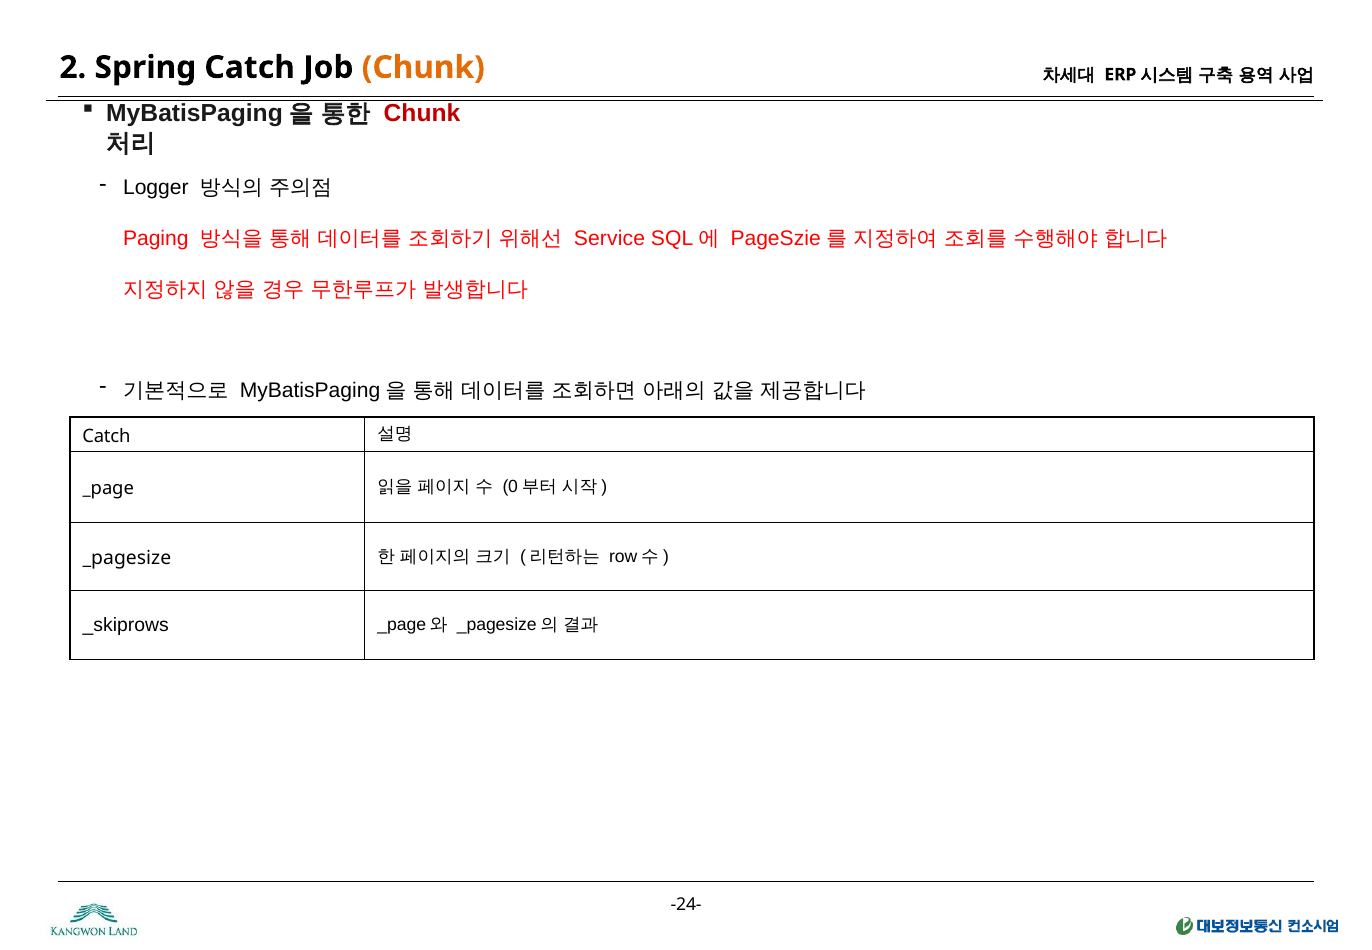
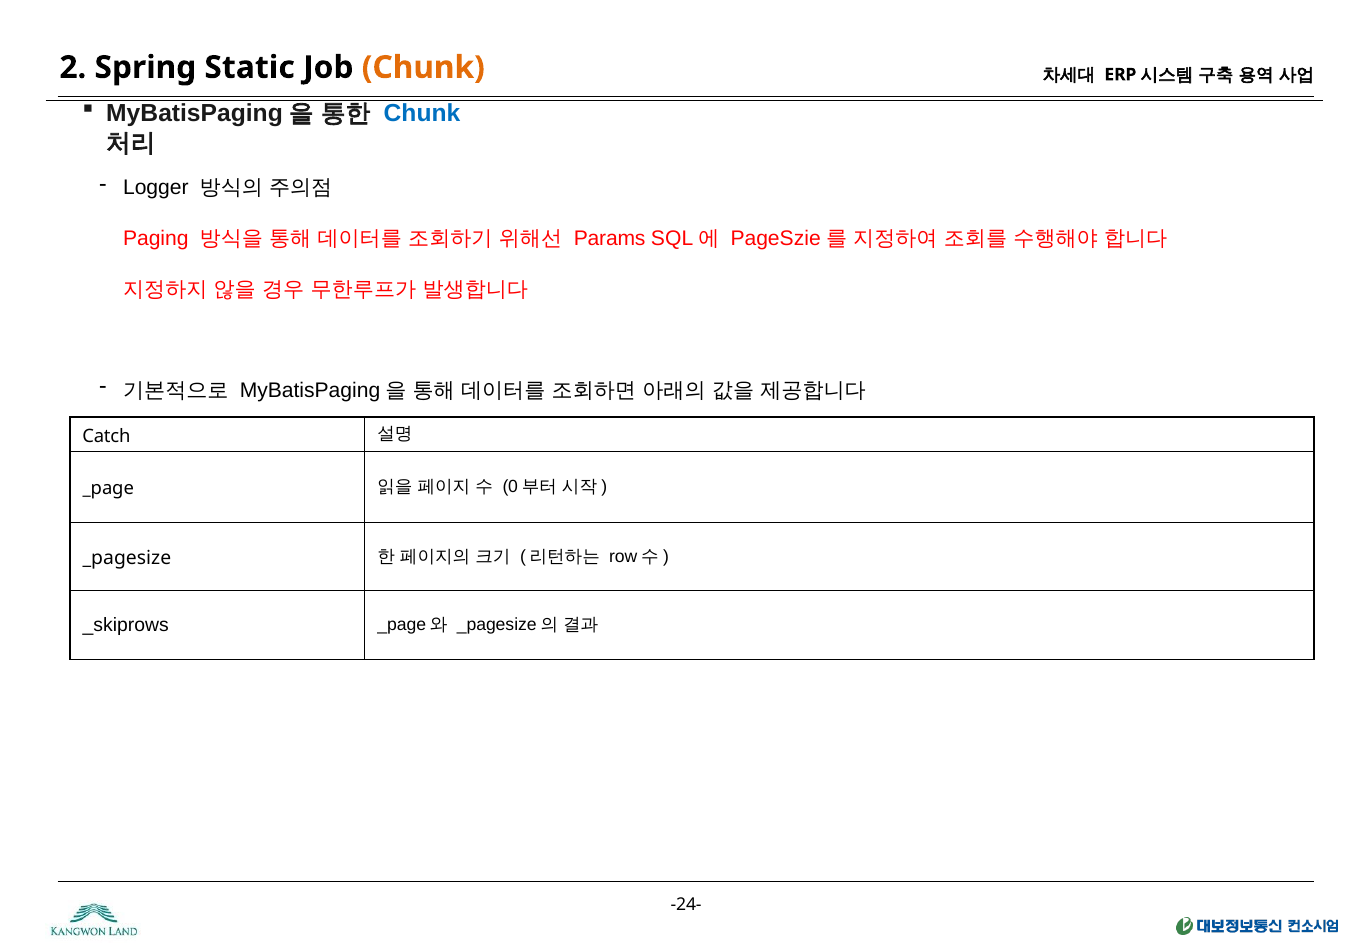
Spring Catch: Catch -> Static (250, 67)
Chunk colour: red -> blue (422, 113)
Service: Service -> Params (610, 238)
